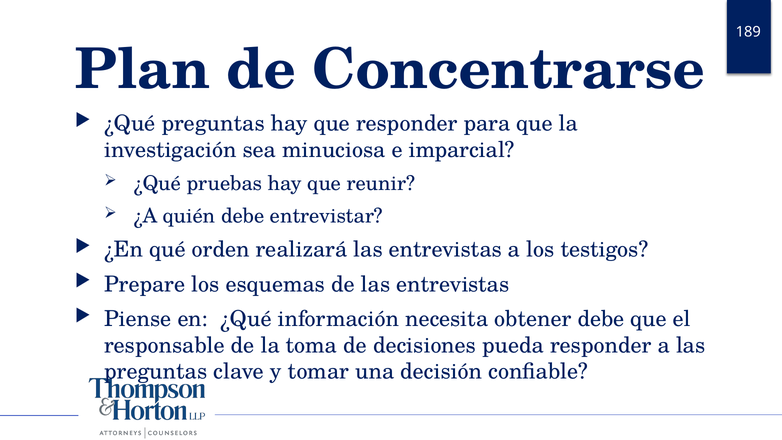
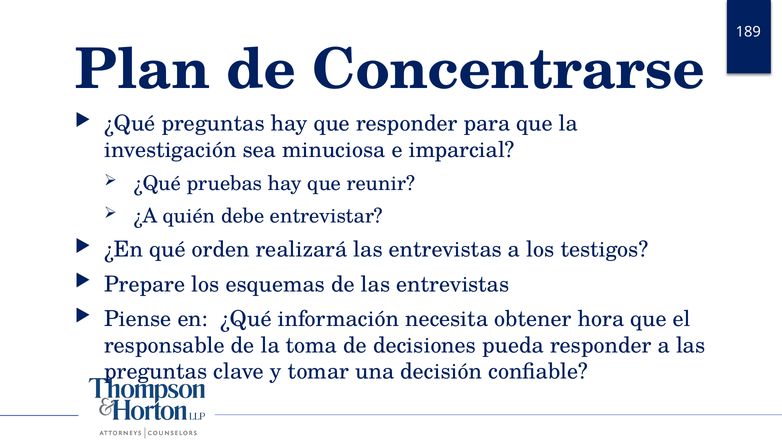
obtener debe: debe -> hora (601, 319)
